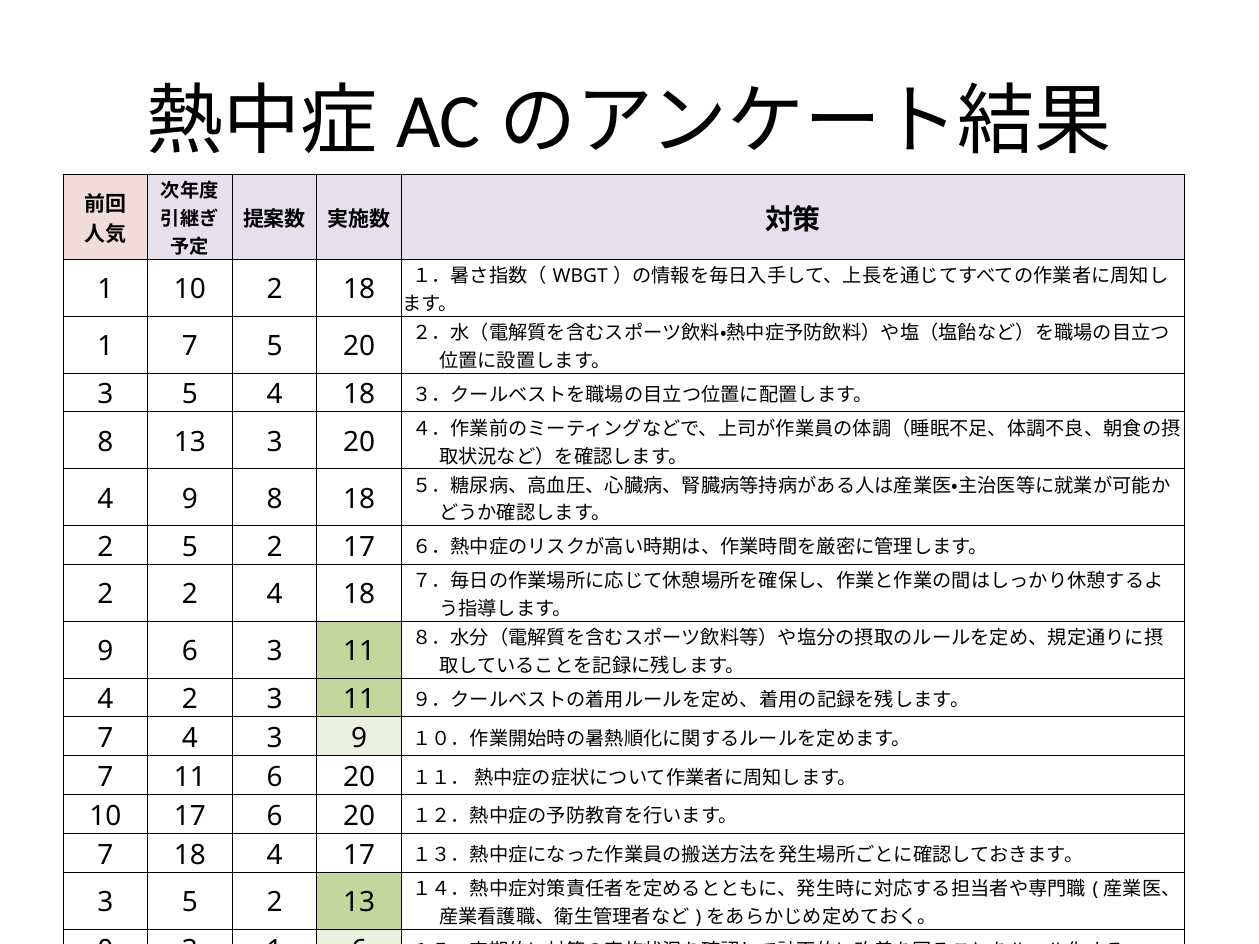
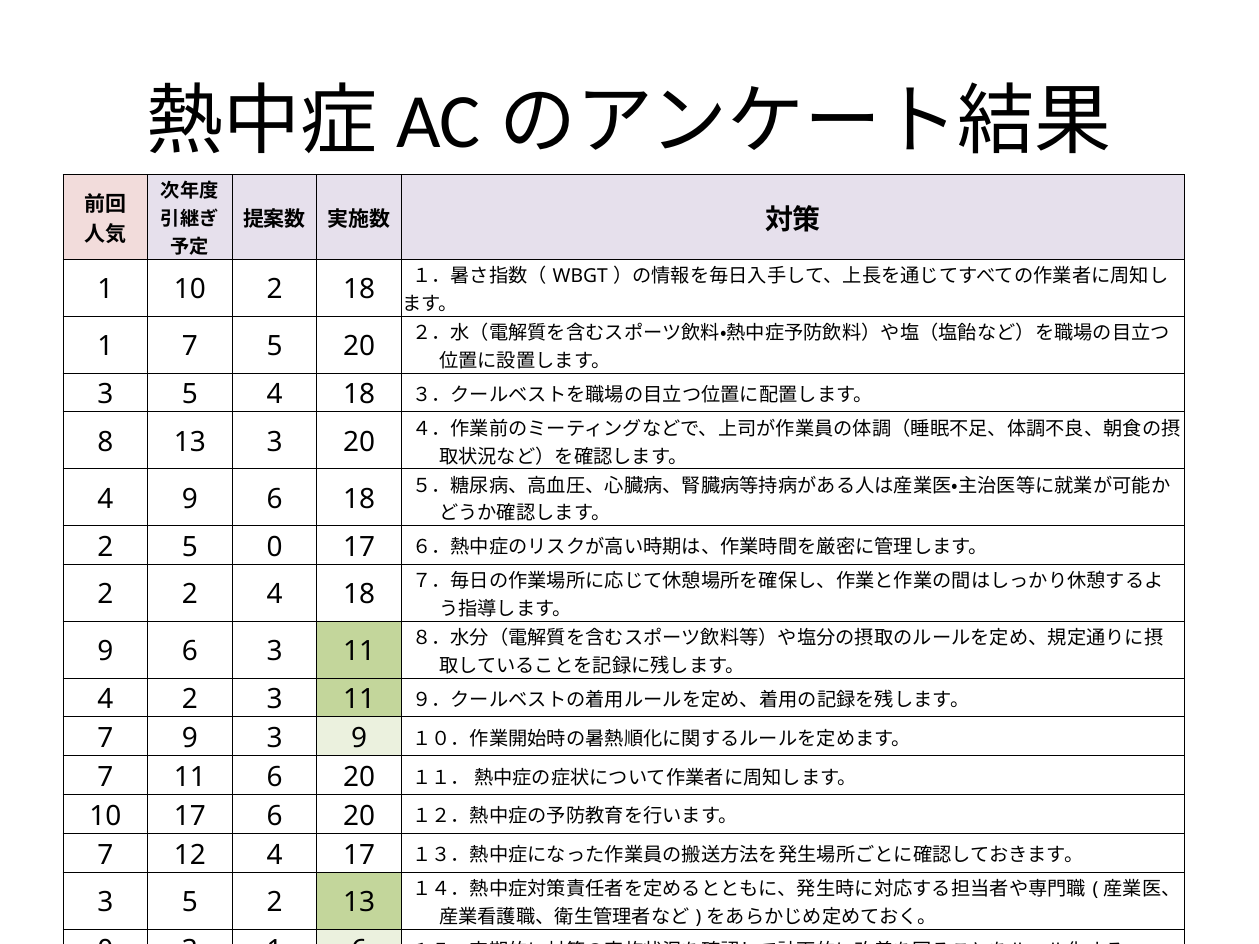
4 9 8: 8 -> 6 (275, 499)
2 5 2: 2 -> 0 (275, 547)
7 4: 4 -> 9 (190, 738)
7 18: 18 -> 12 (190, 855)
